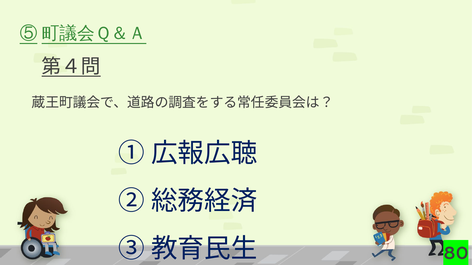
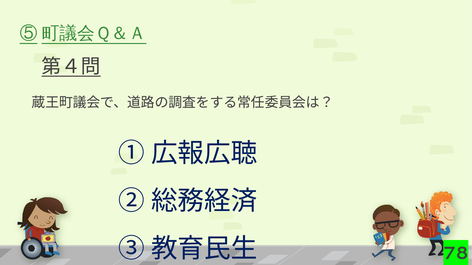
80: 80 -> 78 (456, 254)
